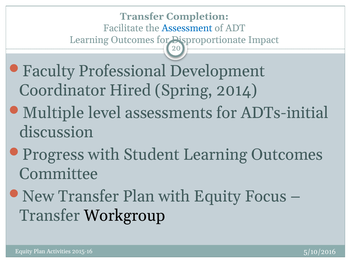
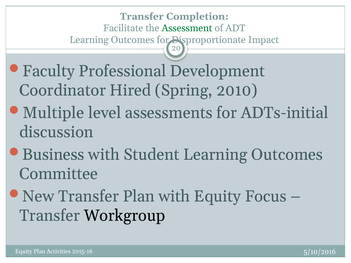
Assessment colour: blue -> green (187, 28)
2014: 2014 -> 2010 (237, 90)
Progress: Progress -> Business (53, 155)
